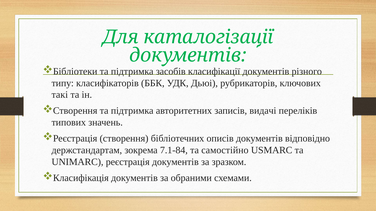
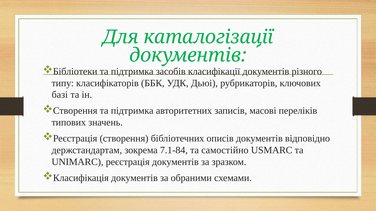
такі: такі -> базі (60, 95)
видачі: видачі -> масові (263, 111)
